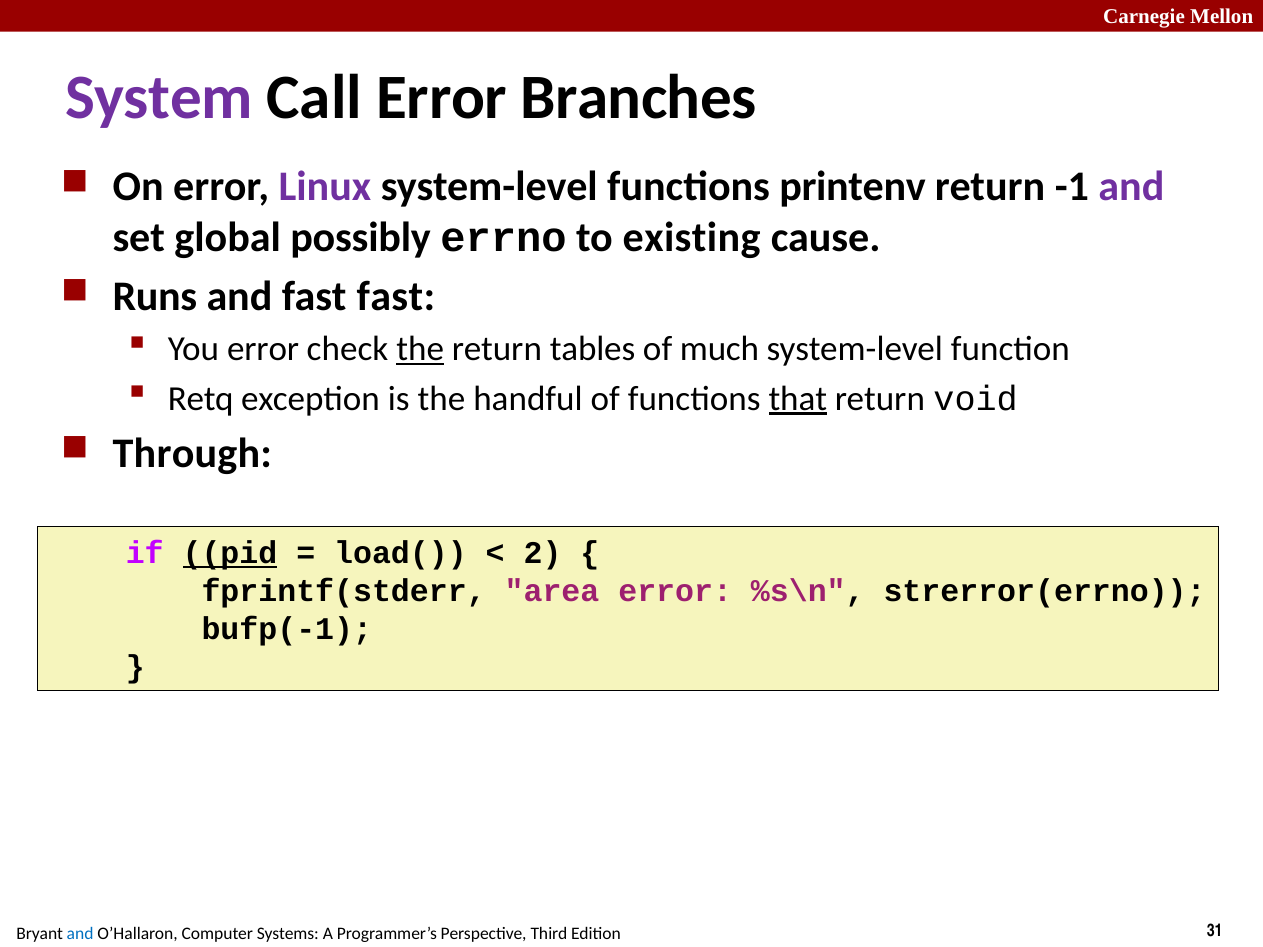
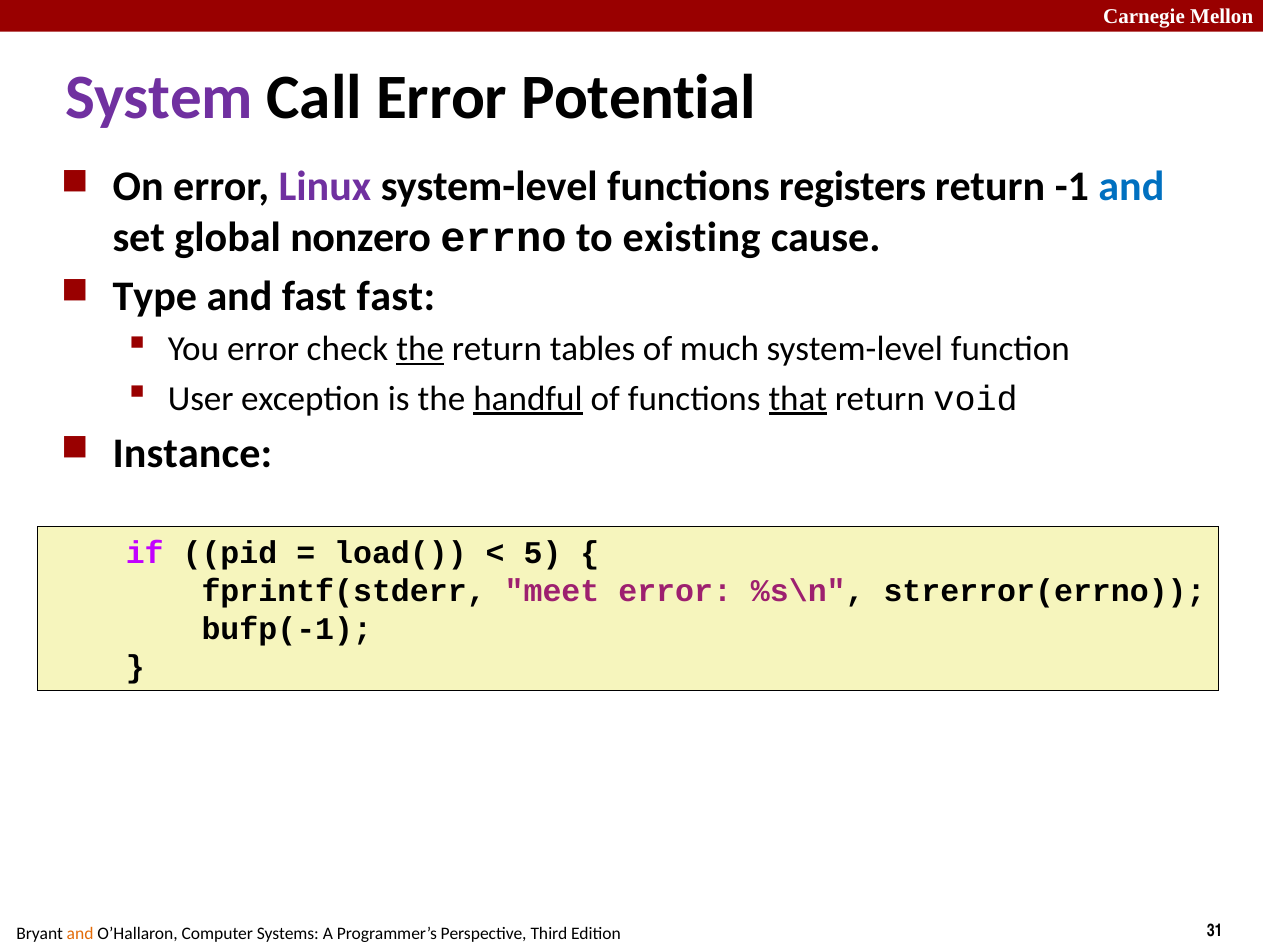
Branches: Branches -> Potential (639, 98)
printenv: printenv -> registers (853, 187)
and colour: purple -> blue (1131, 187)
possibly: possibly -> nonzero (361, 238)
Runs: Runs -> Type (155, 297)
Retq: Retq -> User (201, 399)
handful underline: none -> present (528, 399)
Through: Through -> Instance (192, 454)
pid underline: present -> none (230, 554)
2: 2 -> 5 (543, 554)
area: area -> meet (552, 591)
and colour: blue -> orange (80, 934)
